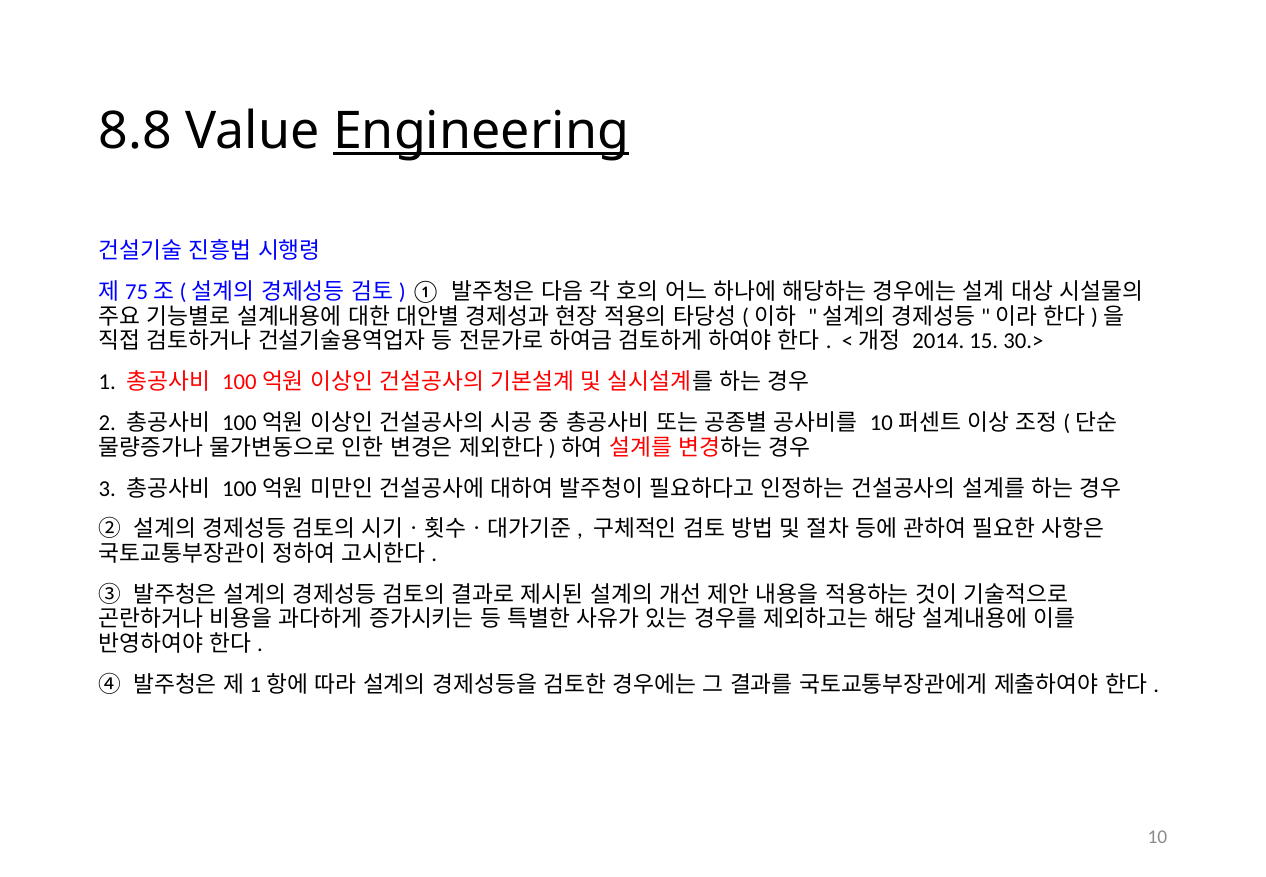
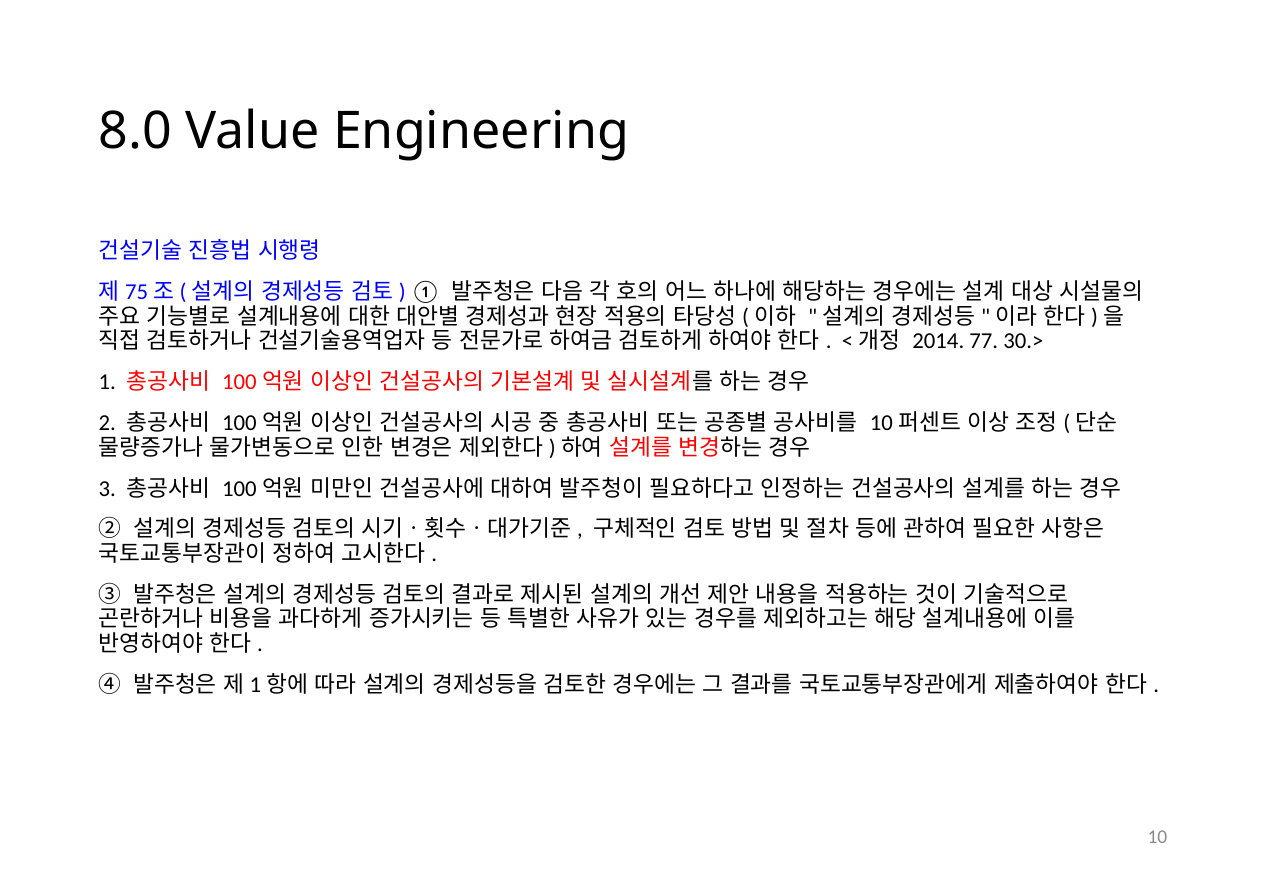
8.8: 8.8 -> 8.0 (135, 131)
Engineering underline: present -> none (481, 131)
15: 15 -> 77 (984, 341)
